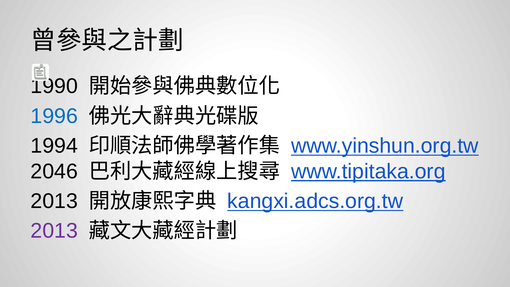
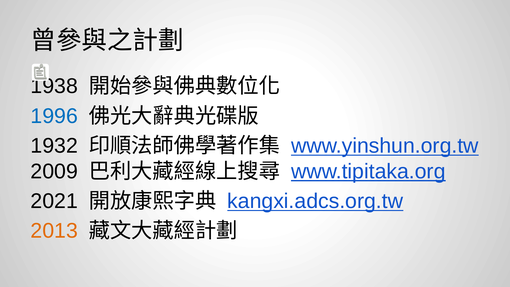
1990: 1990 -> 1938 (54, 86)
1994: 1994 -> 1932 (54, 146)
2046: 2046 -> 2009 (54, 171)
2013: 2013 -> 2021 (54, 201)
2013 colour: purple -> orange (54, 231)
